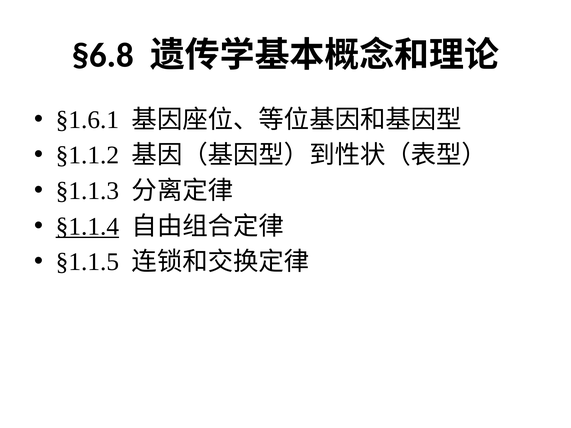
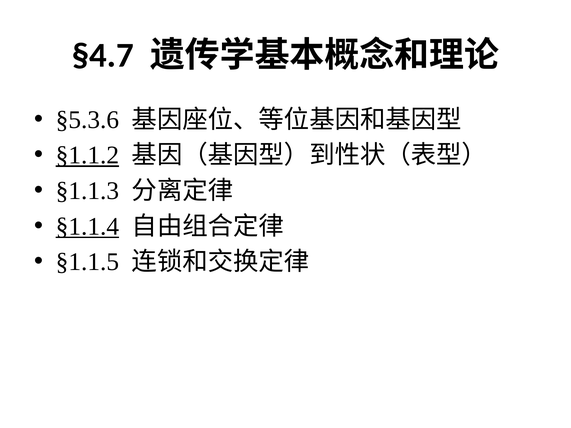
§6.8: §6.8 -> §4.7 (103, 55)
§1.6.1: §1.6.1 -> §5.3.6 (87, 120)
§1.1.2 underline: none -> present (87, 155)
